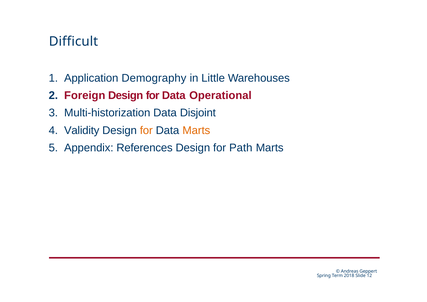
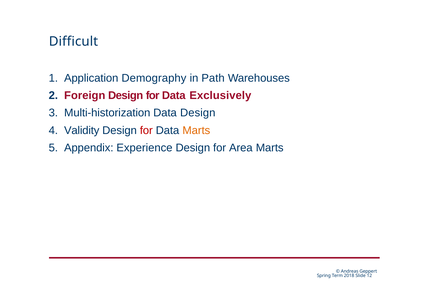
Little: Little -> Path (213, 78)
Operational: Operational -> Exclusively (220, 96)
Data Disjoint: Disjoint -> Design (198, 113)
for colour: orange -> red (146, 130)
References: References -> Experience (144, 148)
Path: Path -> Area (241, 148)
